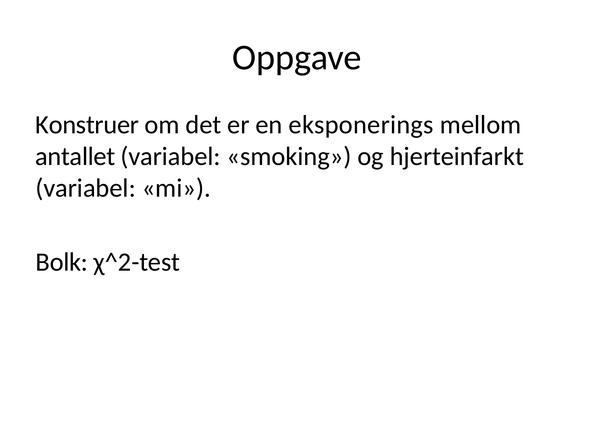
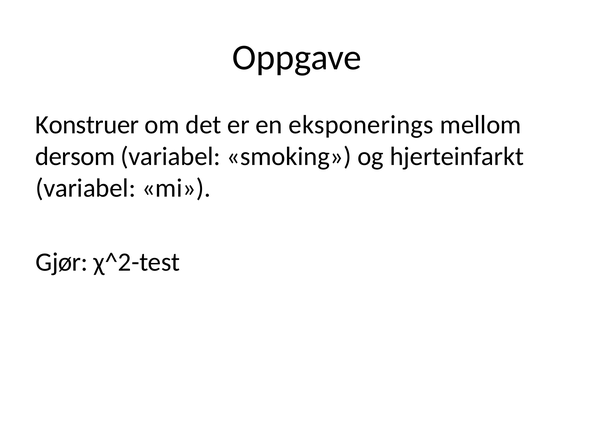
antallet: antallet -> dersom (75, 156)
Bolk: Bolk -> Gjør (62, 262)
